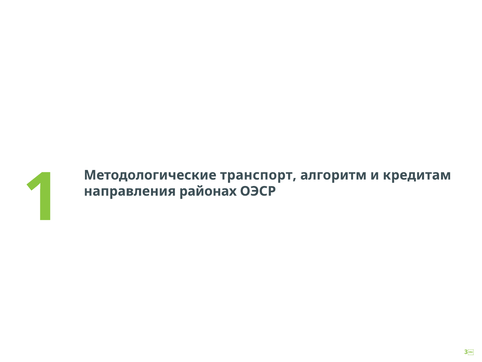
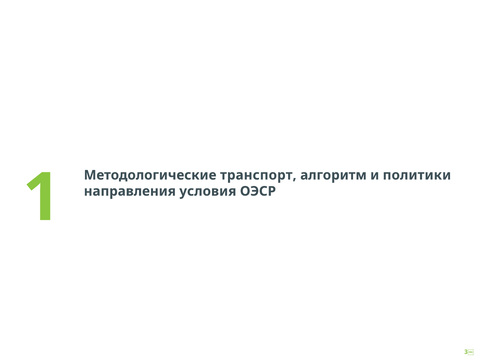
кредитам: кредитам -> политики (417, 175)
районах: районах -> условия (208, 191)
